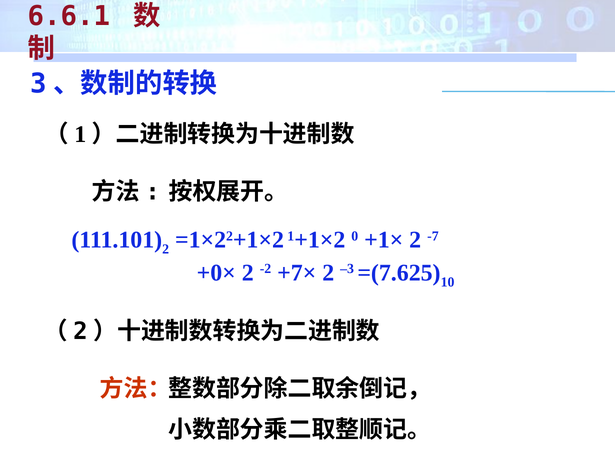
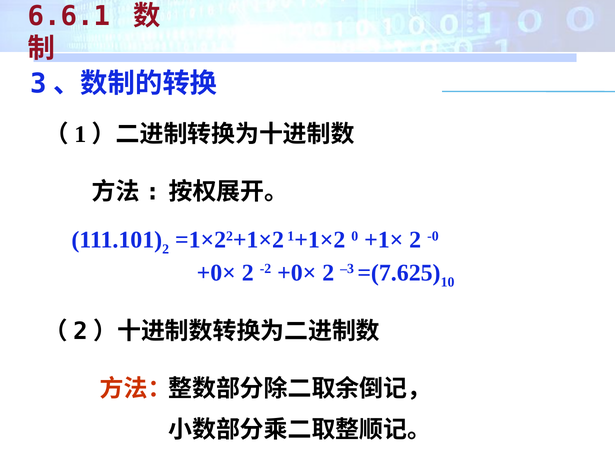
-7: -7 -> -0 (433, 236)
-2 +7×: +7× -> +0× (297, 273)
